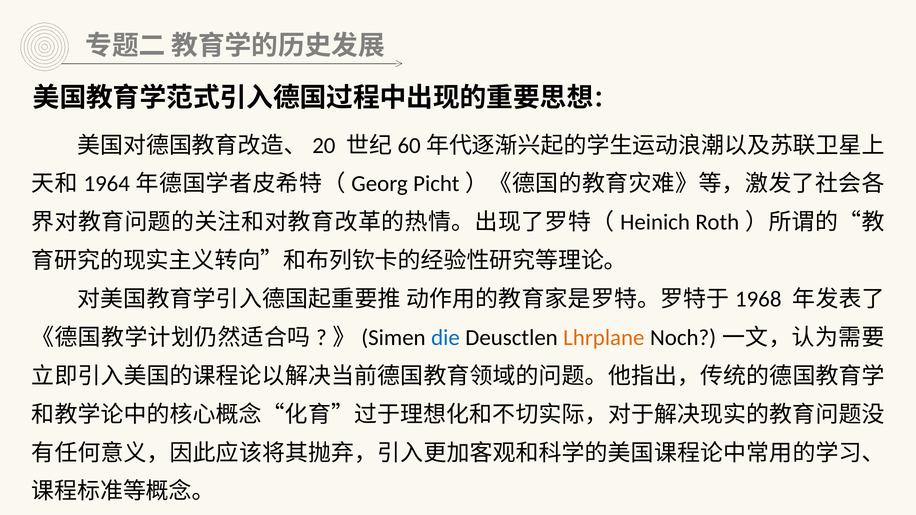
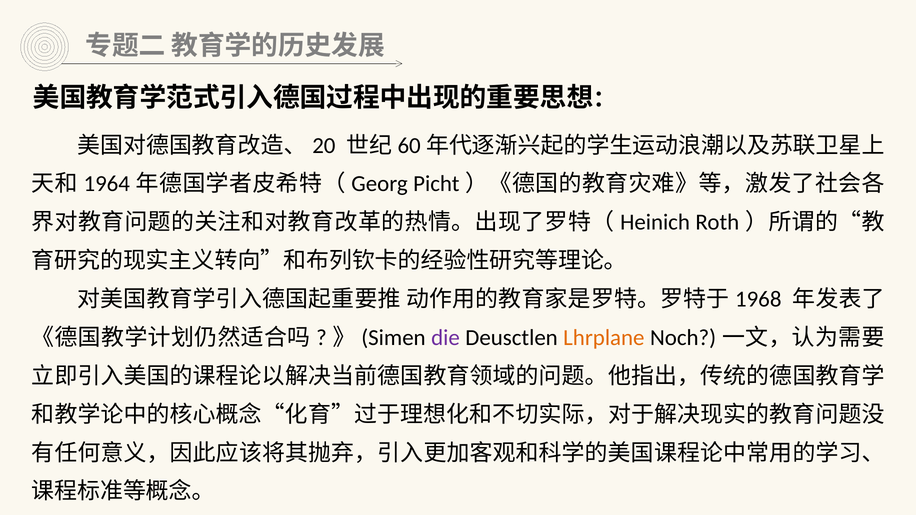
die colour: blue -> purple (446, 338)
